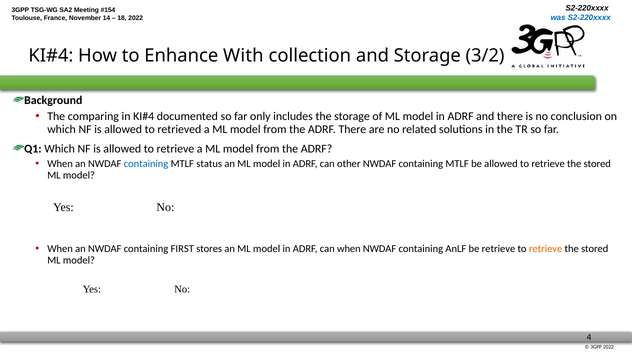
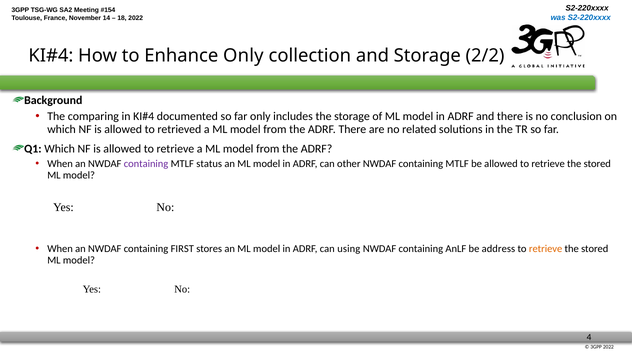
Enhance With: With -> Only (243, 56)
3/2: 3/2 -> 2/2 (485, 56)
containing colour: blue -> purple (146, 164)
can when: when -> using (349, 249)
be retrieve: retrieve -> address (498, 249)
